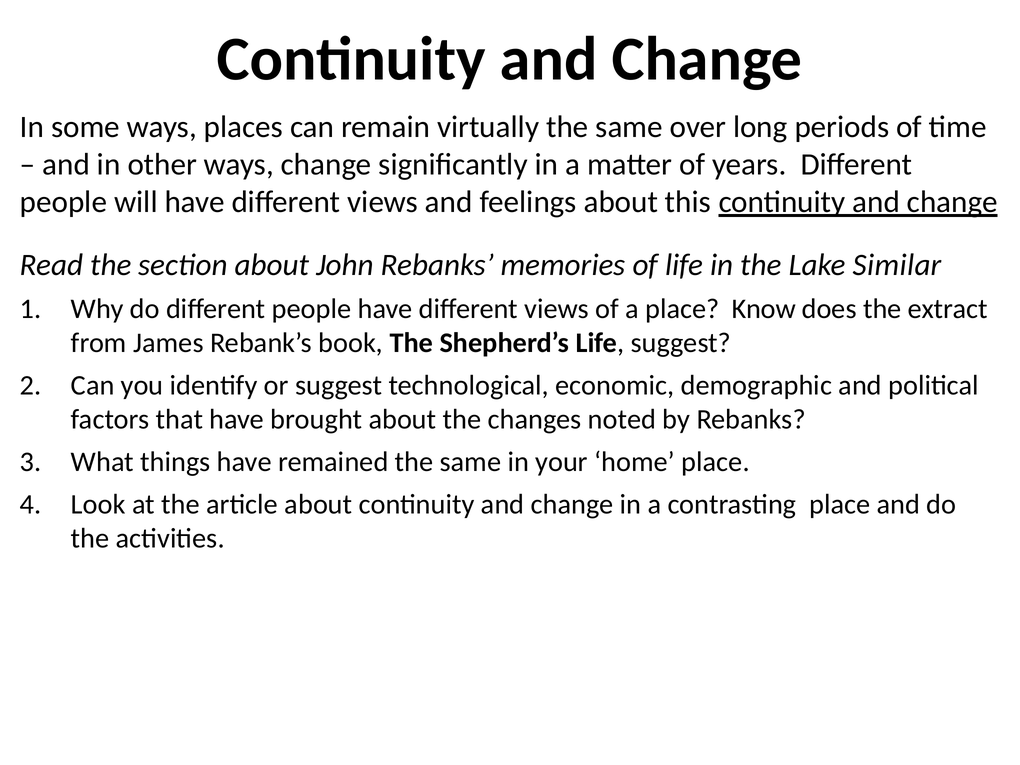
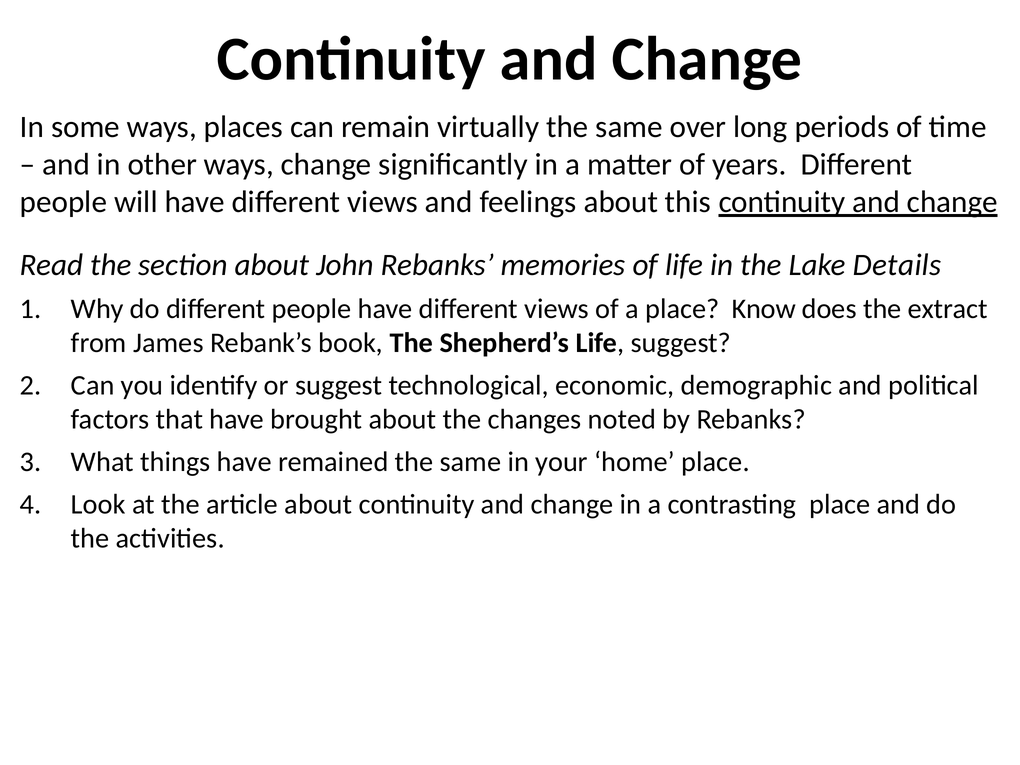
Similar: Similar -> Details (897, 265)
